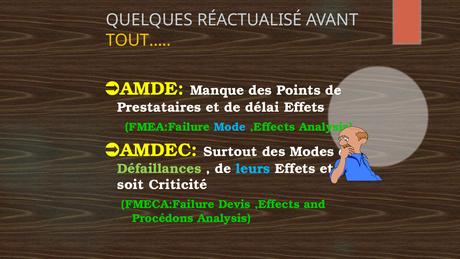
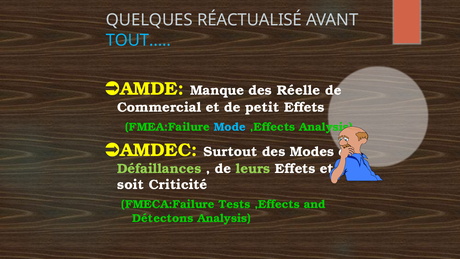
TOUT… colour: yellow -> light blue (138, 40)
Points: Points -> Réelle (298, 90)
Prestataires: Prestataires -> Commercial (159, 107)
délai: délai -> petit (262, 107)
leurs colour: light blue -> light green (253, 169)
Devis: Devis -> Tests (234, 204)
Procédons: Procédons -> Détectons (163, 218)
